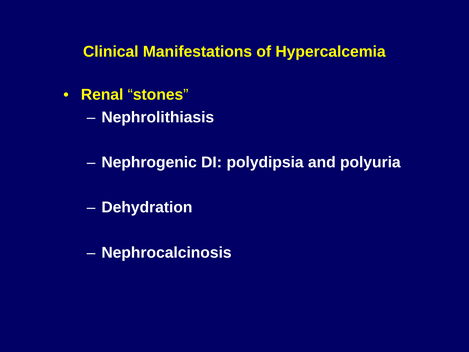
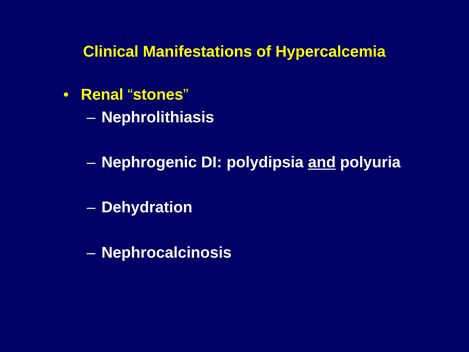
and underline: none -> present (322, 162)
